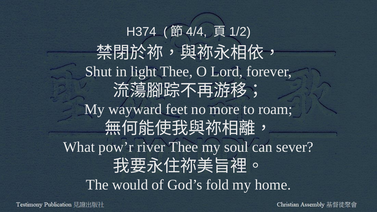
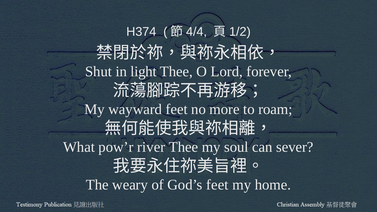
would: would -> weary (130, 185)
God’s fold: fold -> feet (217, 185)
